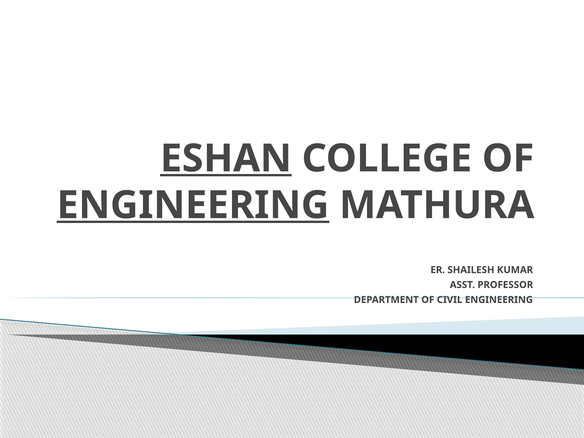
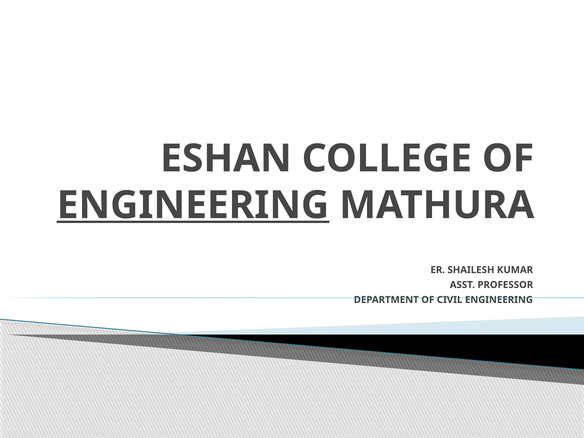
ESHAN underline: present -> none (226, 159)
